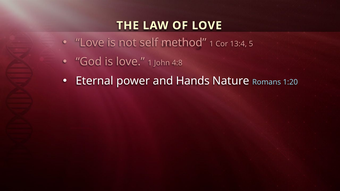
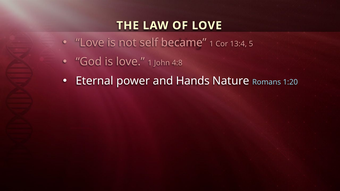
method: method -> became (184, 43)
